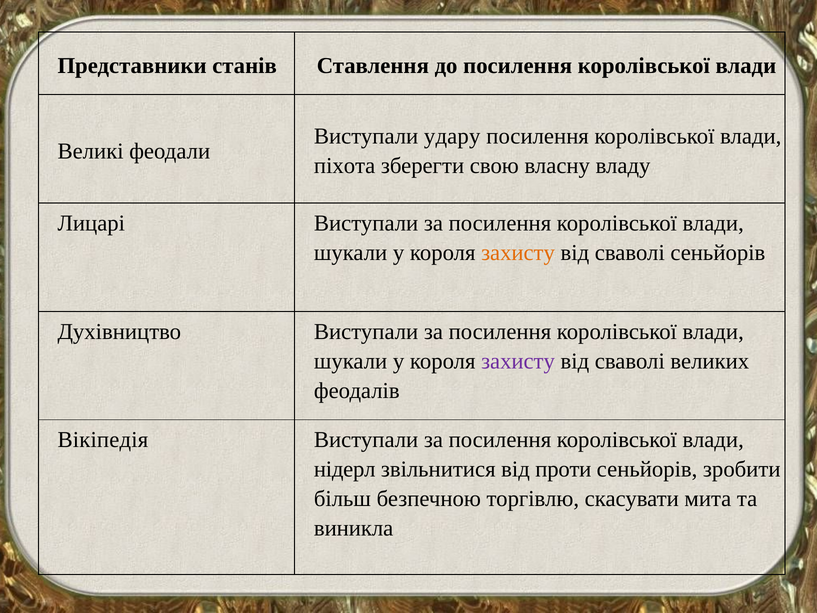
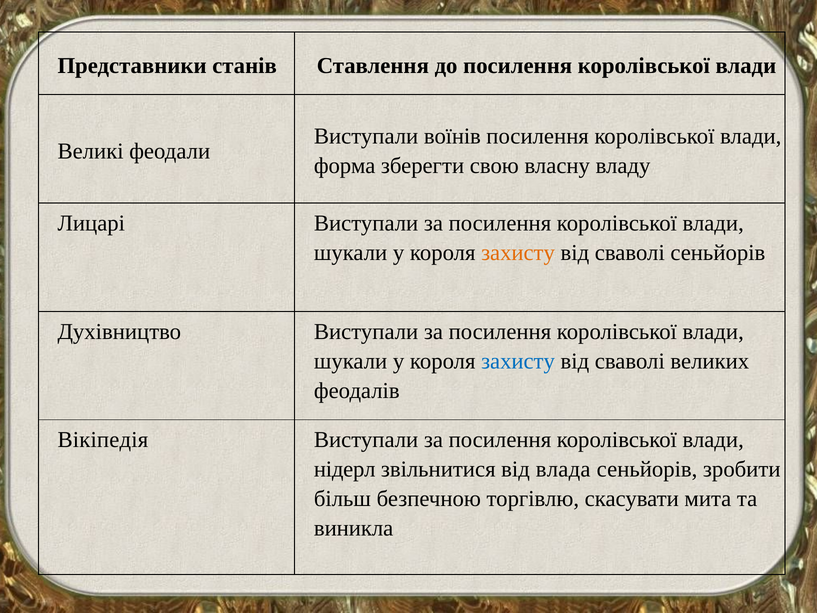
удару: удару -> воїнів (452, 136)
піхота: піхота -> форма (345, 166)
захисту colour: purple -> blue (518, 361)
проти: проти -> влада (563, 469)
